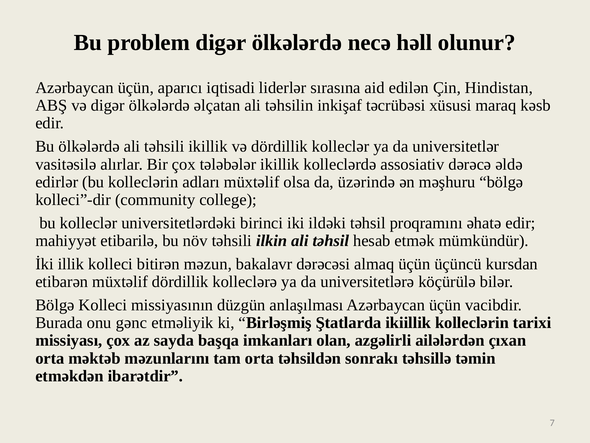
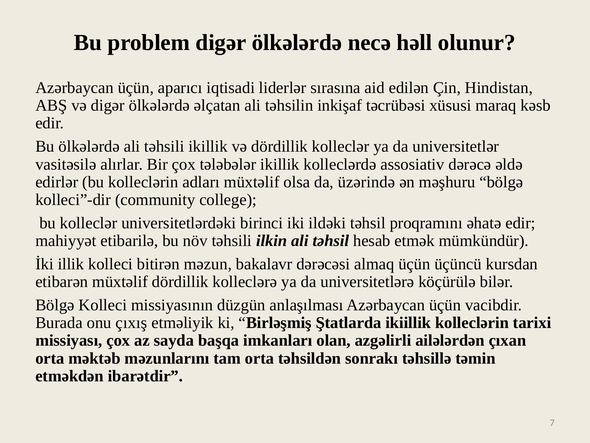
gənc: gənc -> çıxış (131, 322)
